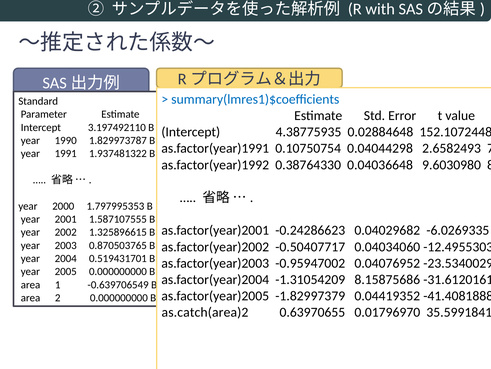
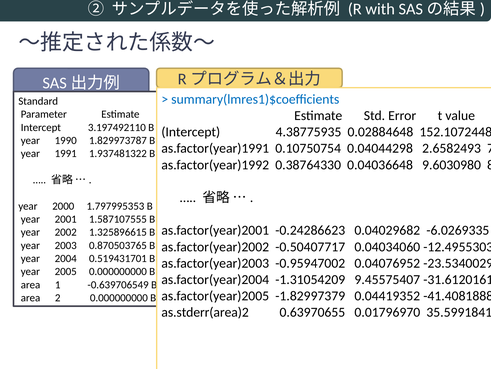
8.15875686: 8.15875686 -> 9.45575407 (387, 279)
as.catch(area)2: as.catch(area)2 -> as.stderr(area)2 (205, 312)
